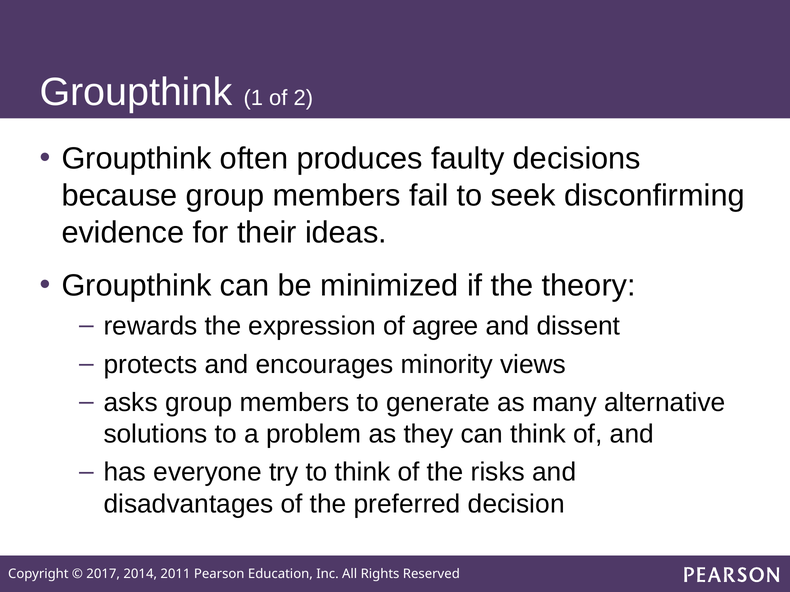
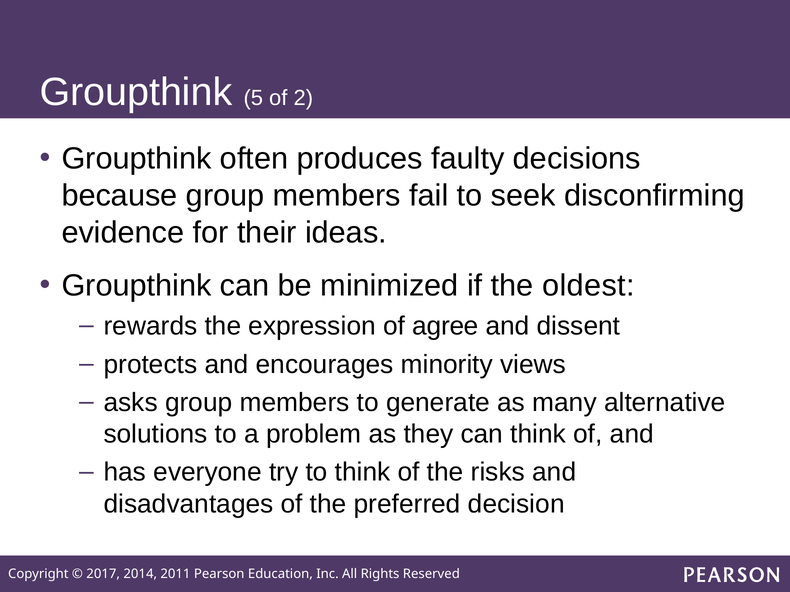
1: 1 -> 5 (253, 98)
theory: theory -> oldest (589, 286)
